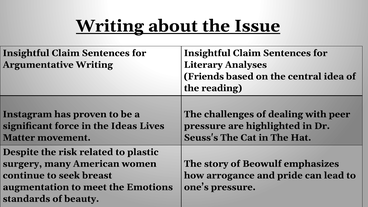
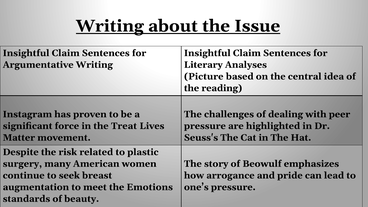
Friends: Friends -> Picture (204, 76)
Ideas: Ideas -> Treat (124, 126)
